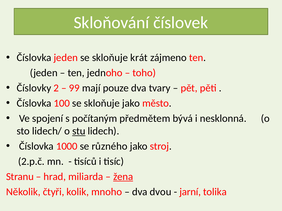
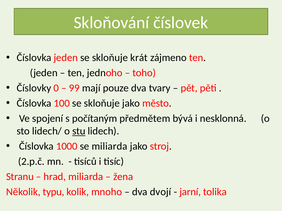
2: 2 -> 0 (56, 88)
se různého: různého -> miliarda (110, 147)
žena underline: present -> none (123, 177)
čtyři: čtyři -> typu (54, 192)
dvou: dvou -> dvojí (161, 192)
